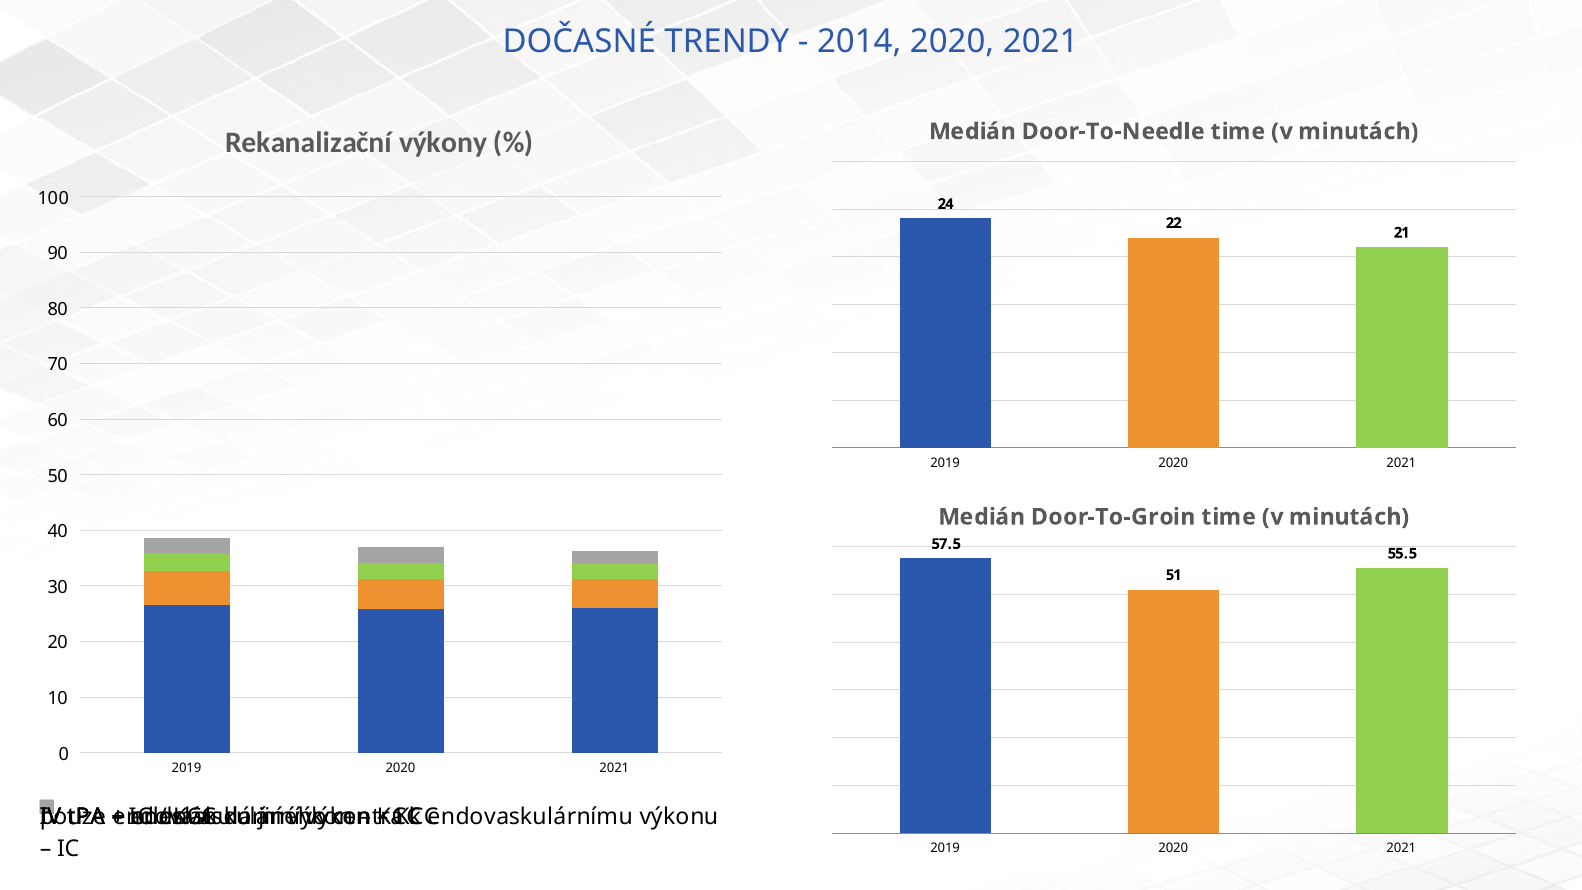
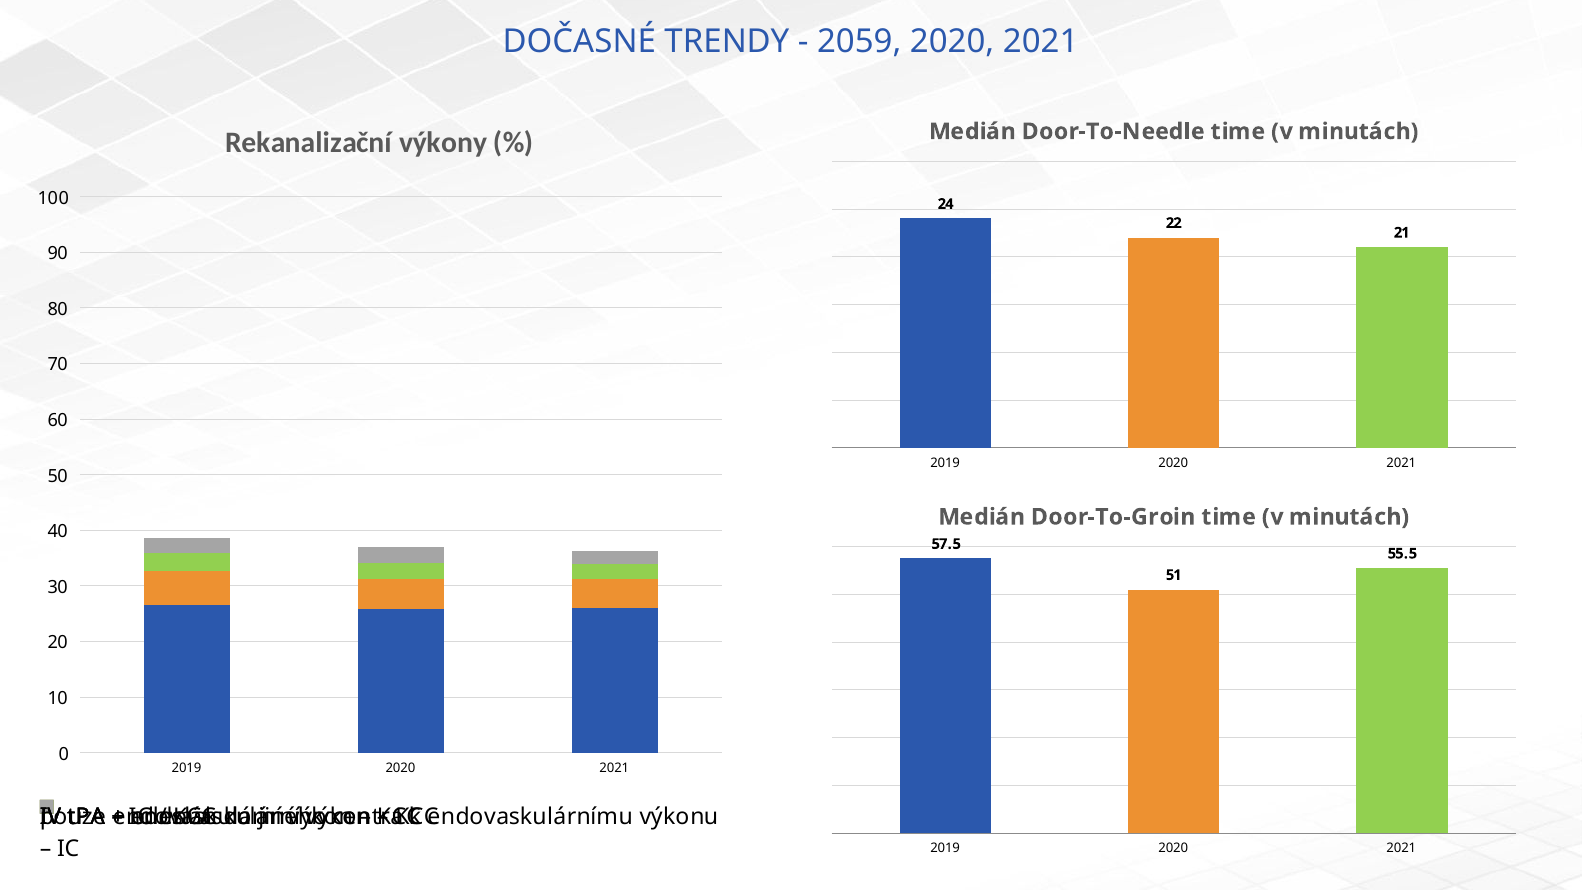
2014: 2014 -> 2059 (859, 41)
